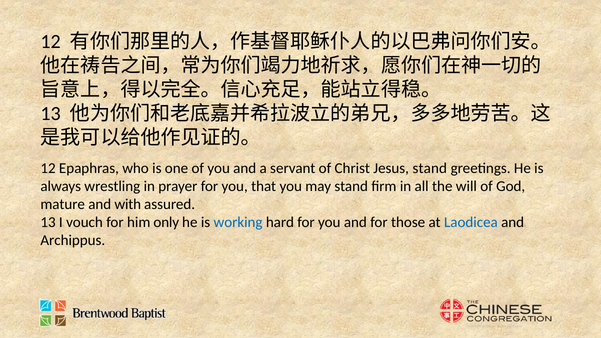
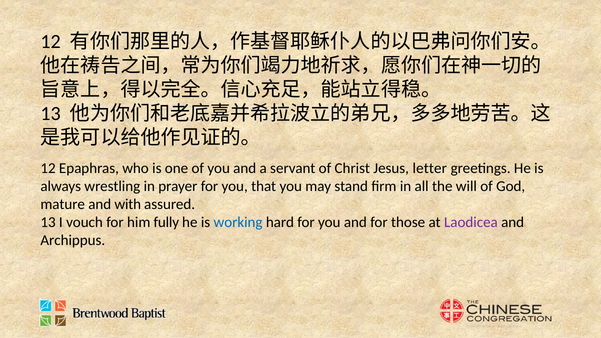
Jesus stand: stand -> letter (430, 168)
only: only -> fully (166, 222)
Laodicea colour: blue -> purple (471, 222)
